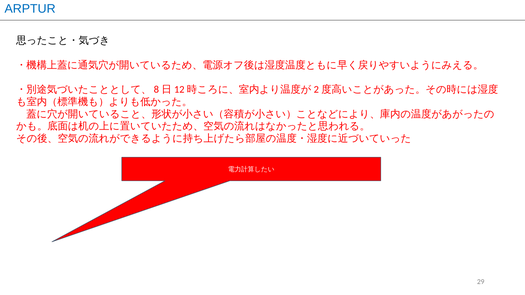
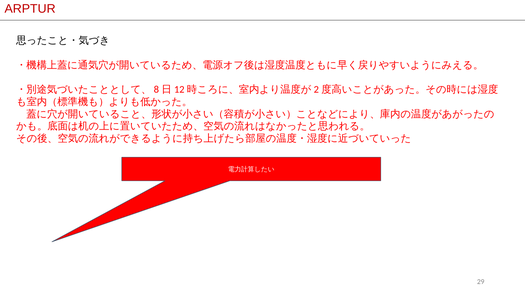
ARPTUR colour: blue -> red (30, 9)
